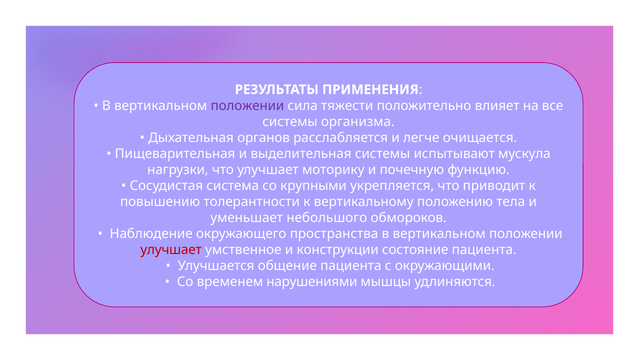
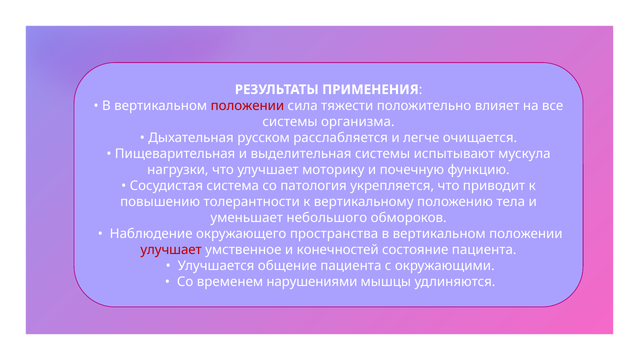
положении colour: purple -> red (247, 105)
органов: органов -> русском (264, 137)
крупными: крупными -> патология (314, 185)
конструкции: конструкции -> конечностей (338, 249)
